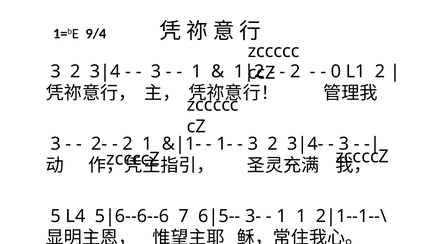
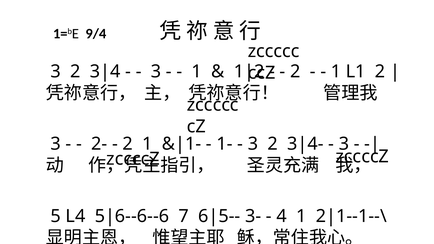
0: 0 -> 1 (336, 72)
1: 1 -> 4 (282, 216)
